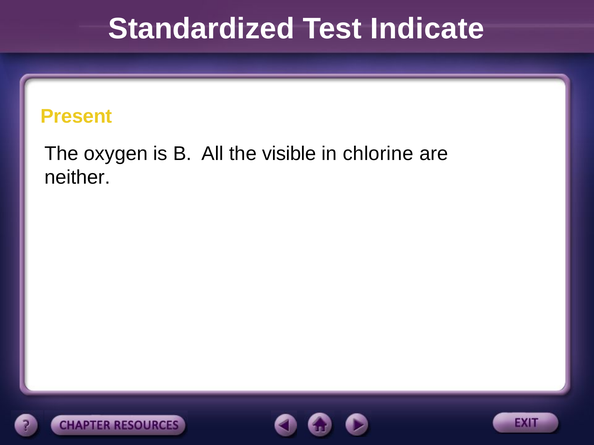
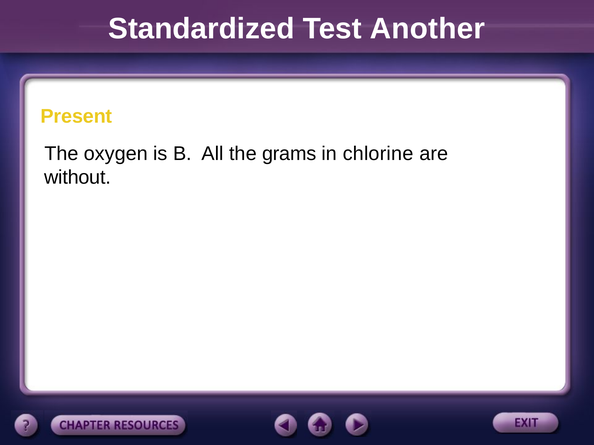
Indicate: Indicate -> Another (427, 29)
visible: visible -> grams (289, 154)
neither: neither -> without (77, 178)
